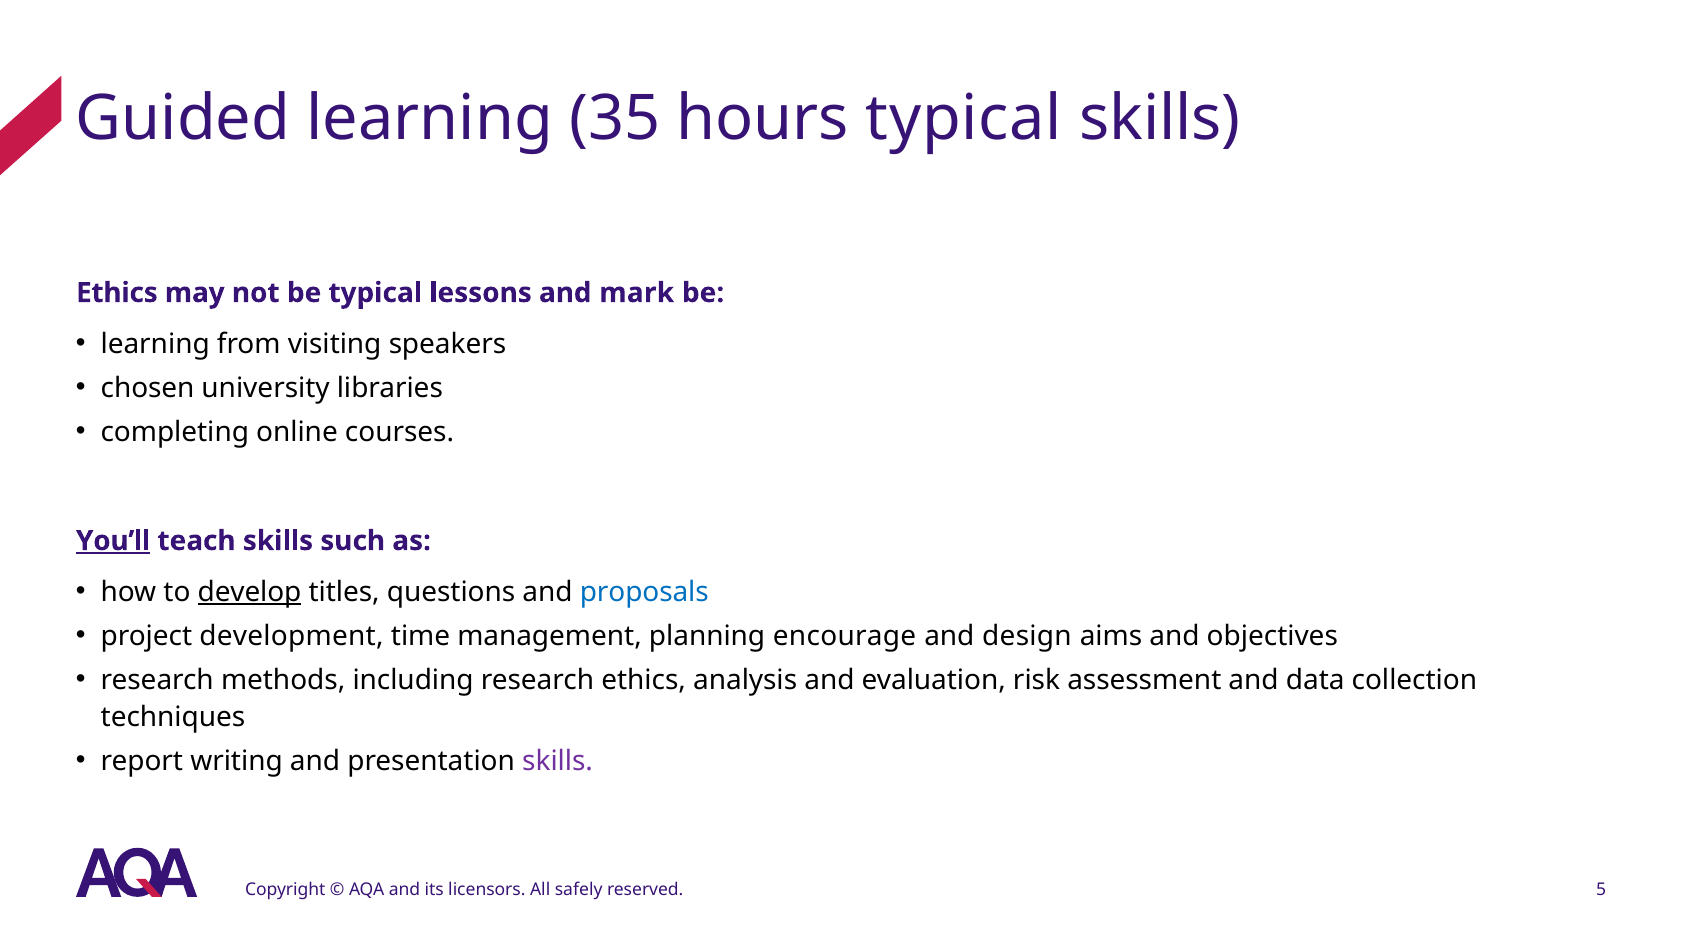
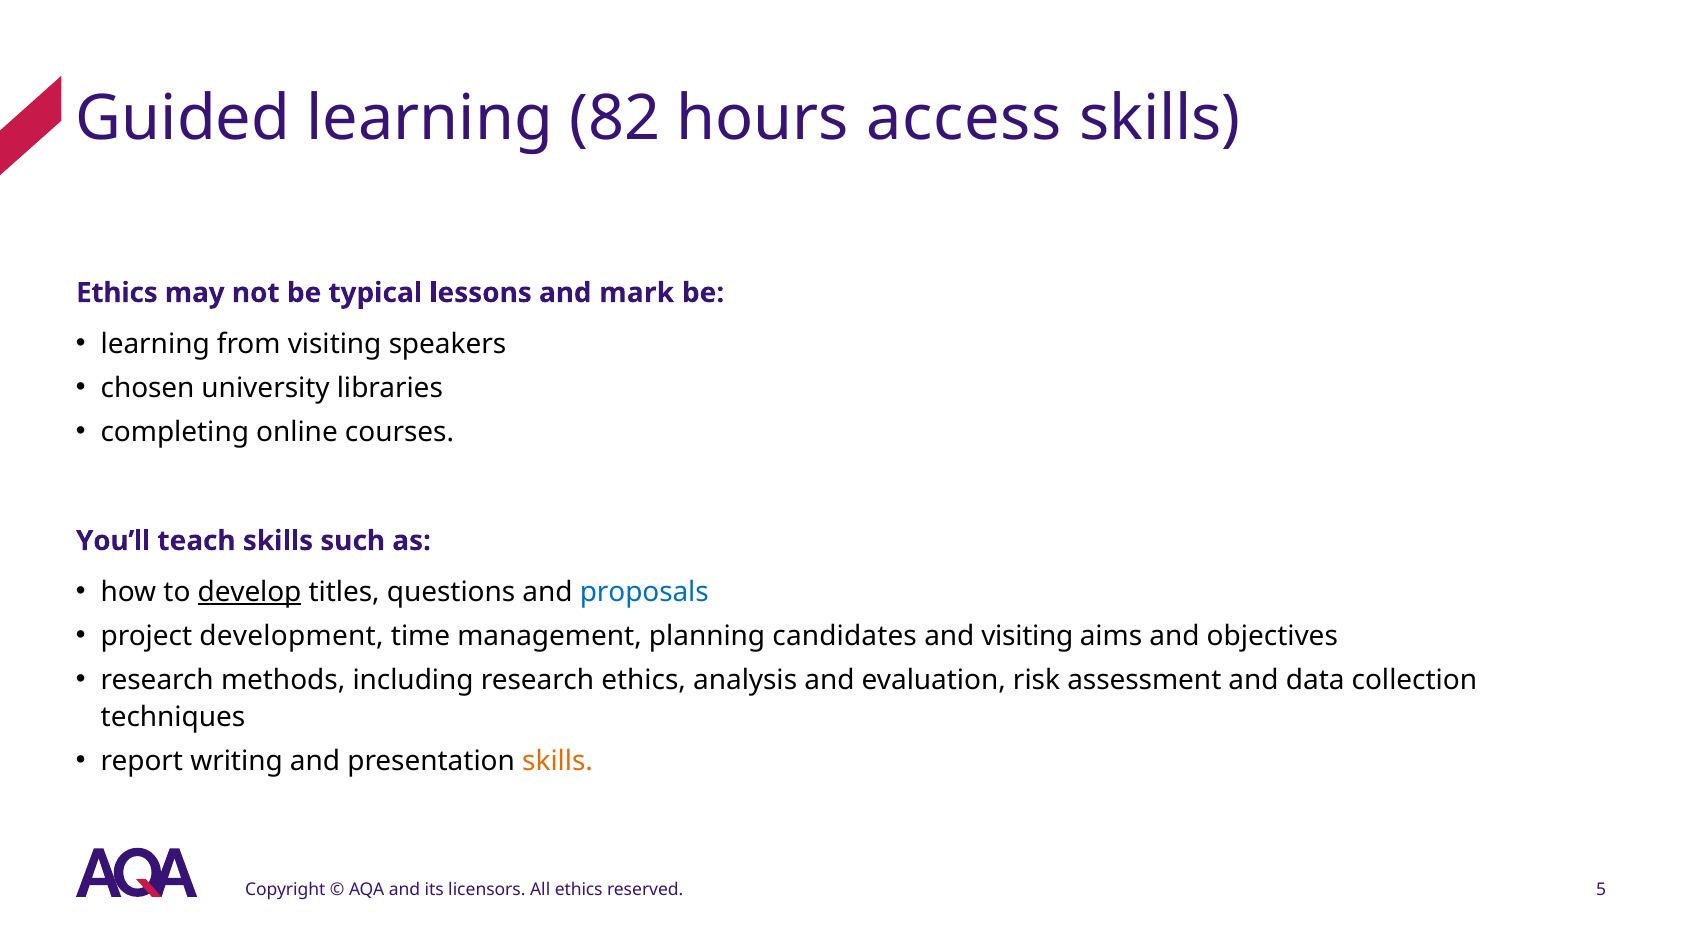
35: 35 -> 82 (615, 118)
hours typical: typical -> access (964, 118)
You’ll underline: present -> none (113, 541)
encourage: encourage -> candidates (845, 636)
and design: design -> visiting (1027, 636)
skills colour: purple -> orange (558, 761)
All safely: safely -> ethics (579, 890)
